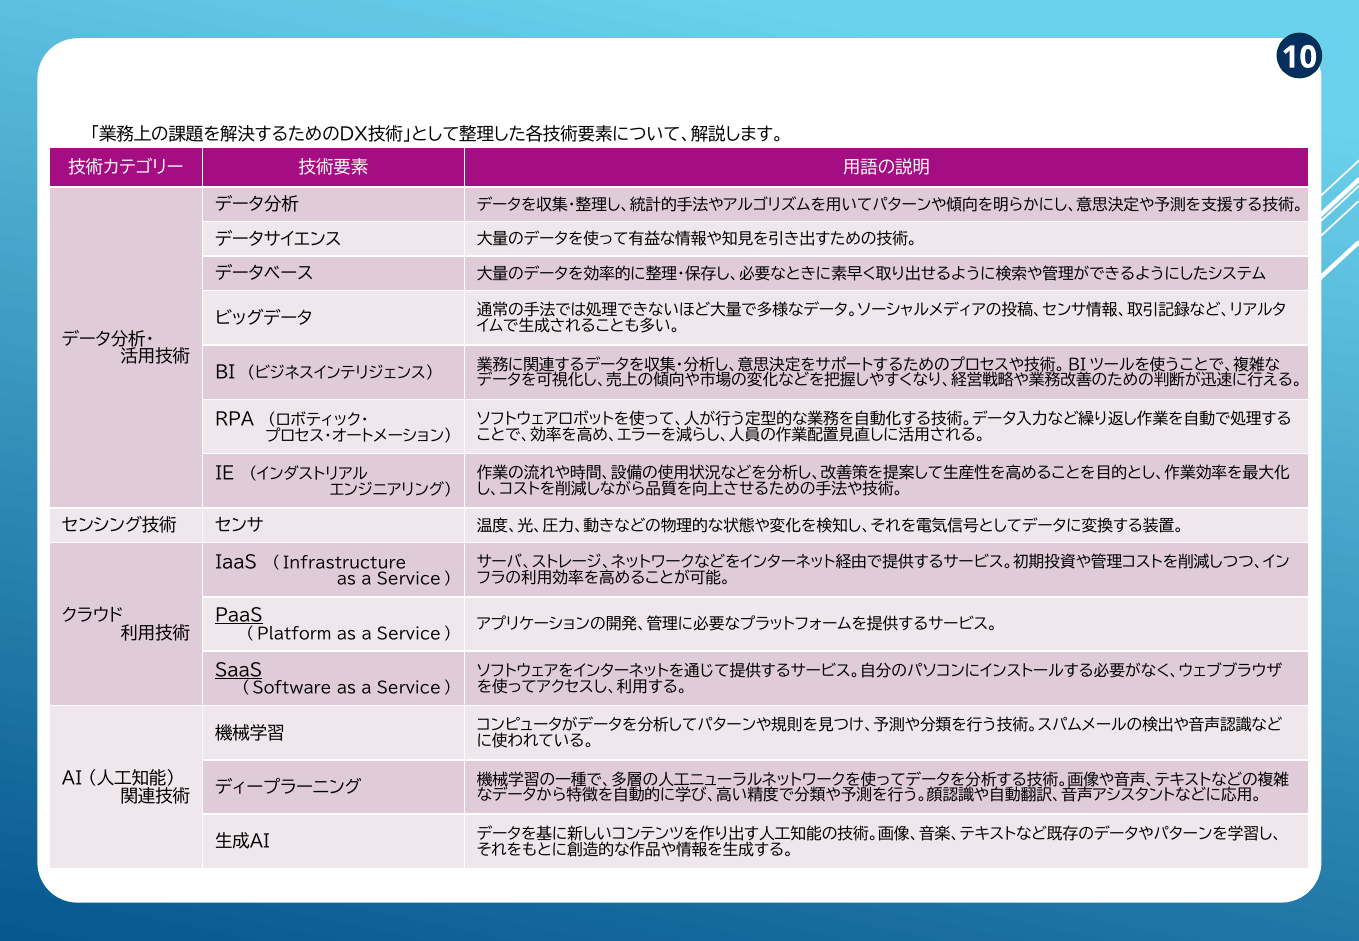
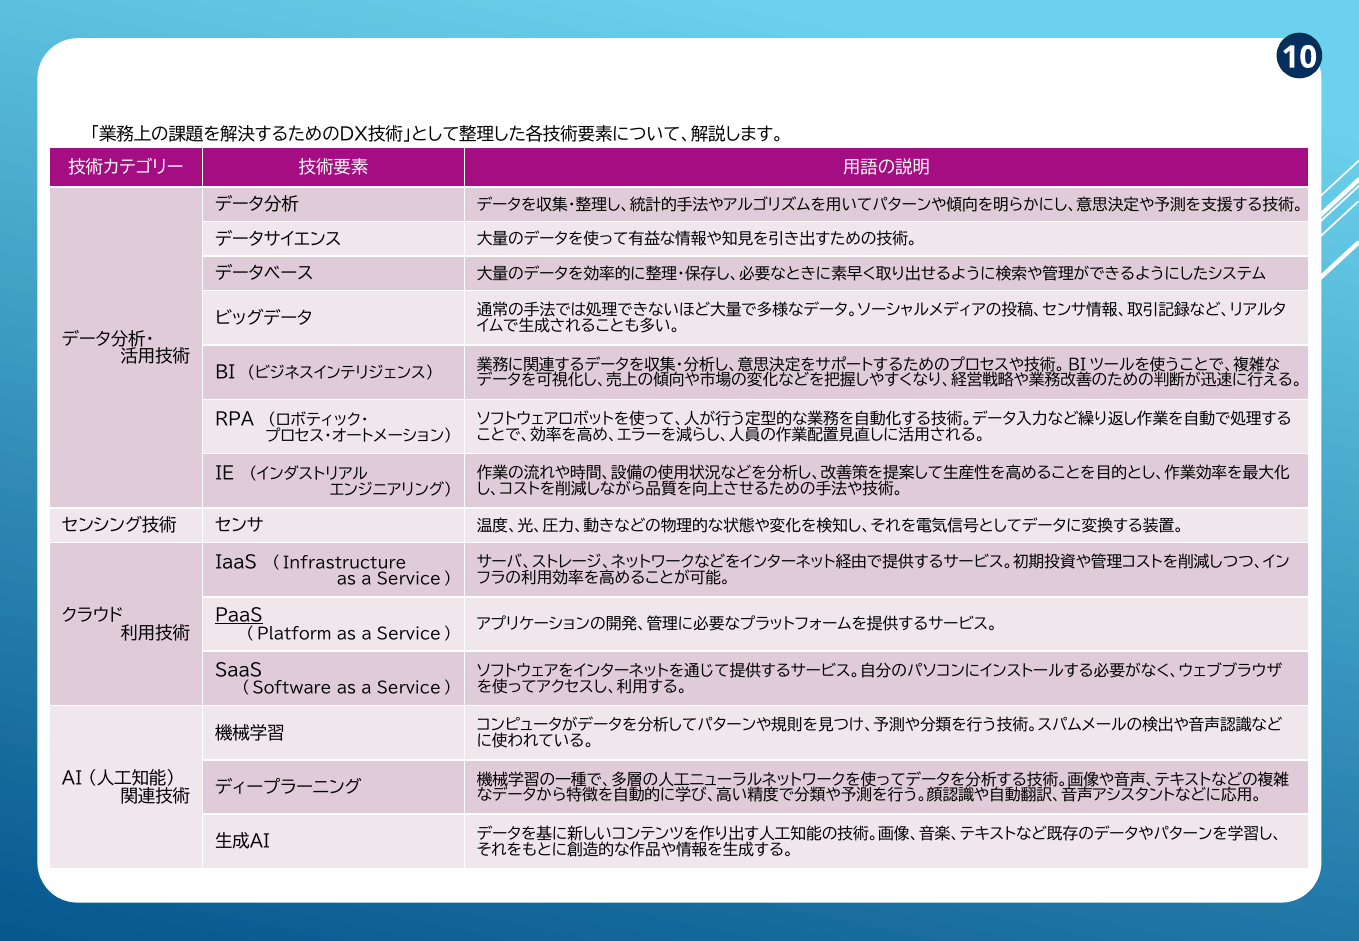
SaaS underline: present -> none (239, 670)
